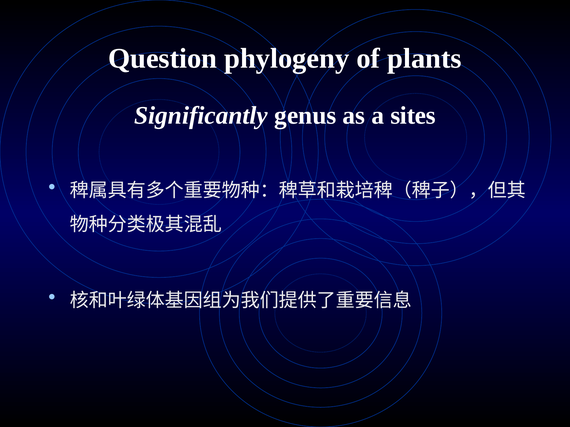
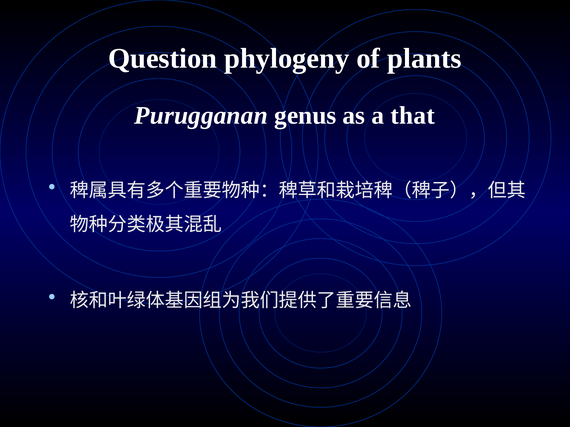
Significantly: Significantly -> Purugganan (201, 116)
sites: sites -> that (413, 116)
